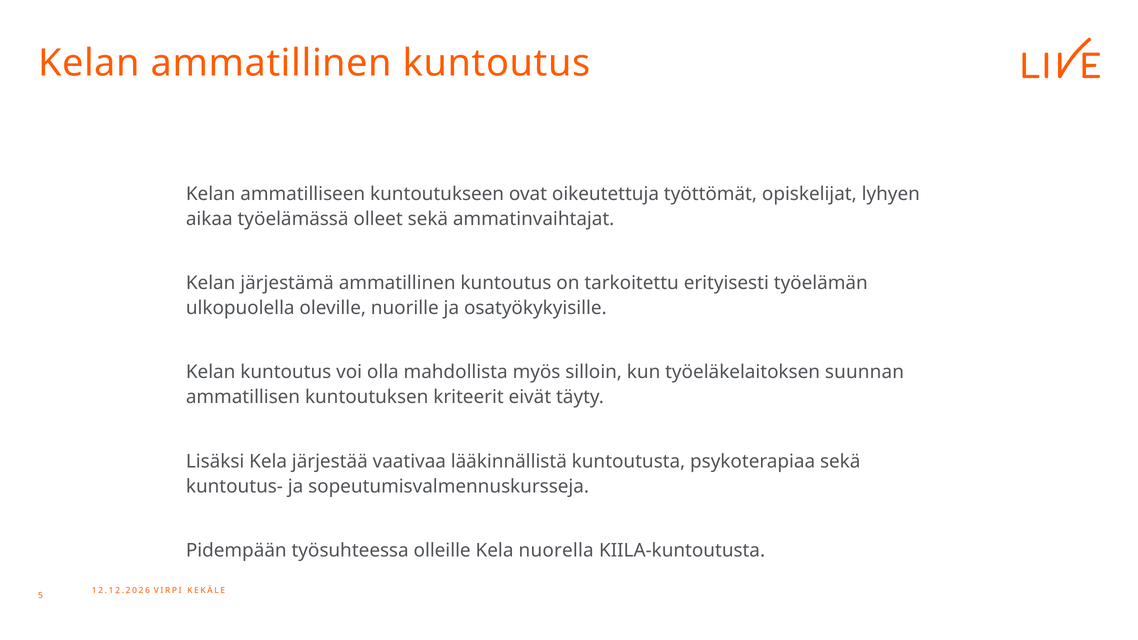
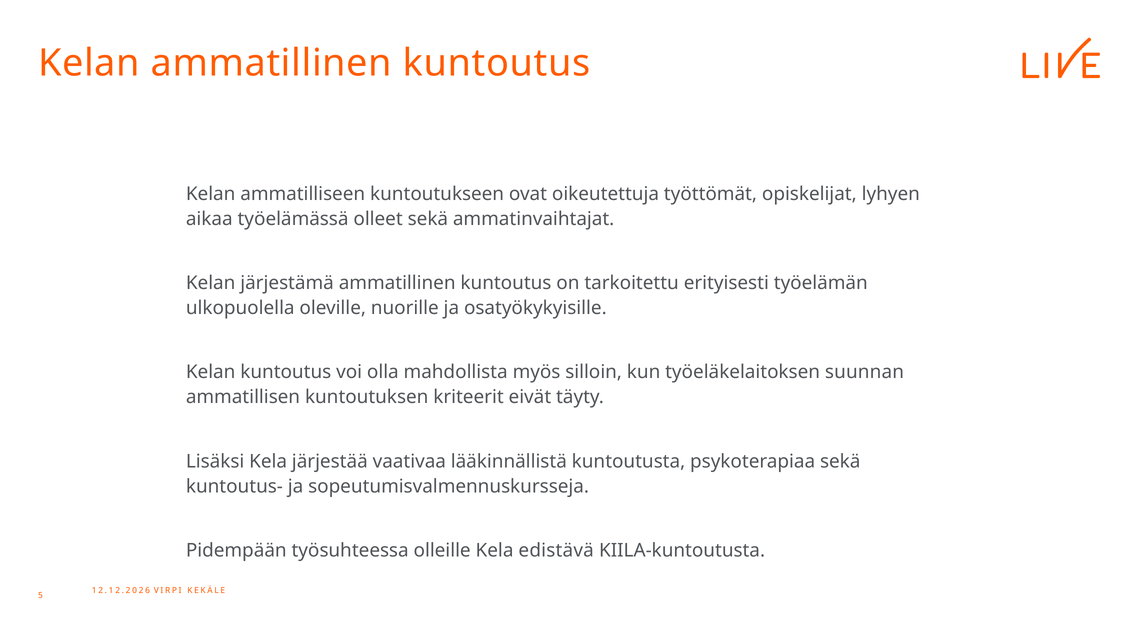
nuorella: nuorella -> edistävä (556, 551)
